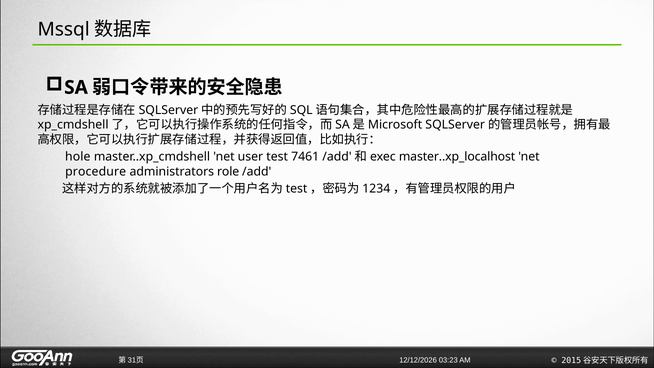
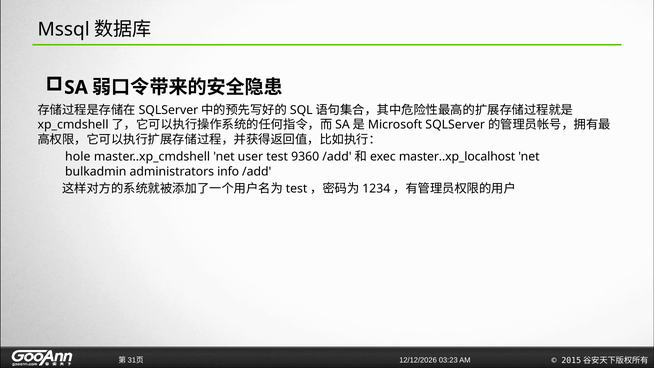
7461: 7461 -> 9360 (305, 157)
procedure: procedure -> bulkadmin (96, 171)
role: role -> info (228, 171)
